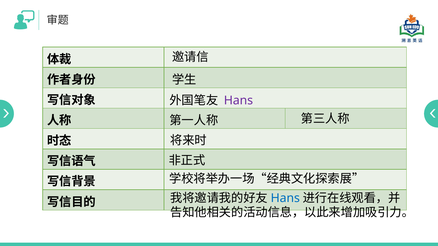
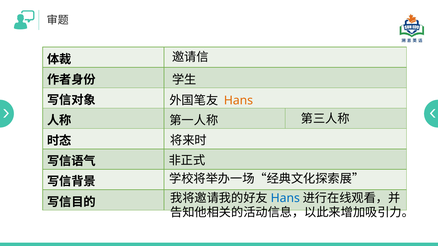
Hans colour: purple -> orange (238, 101)
